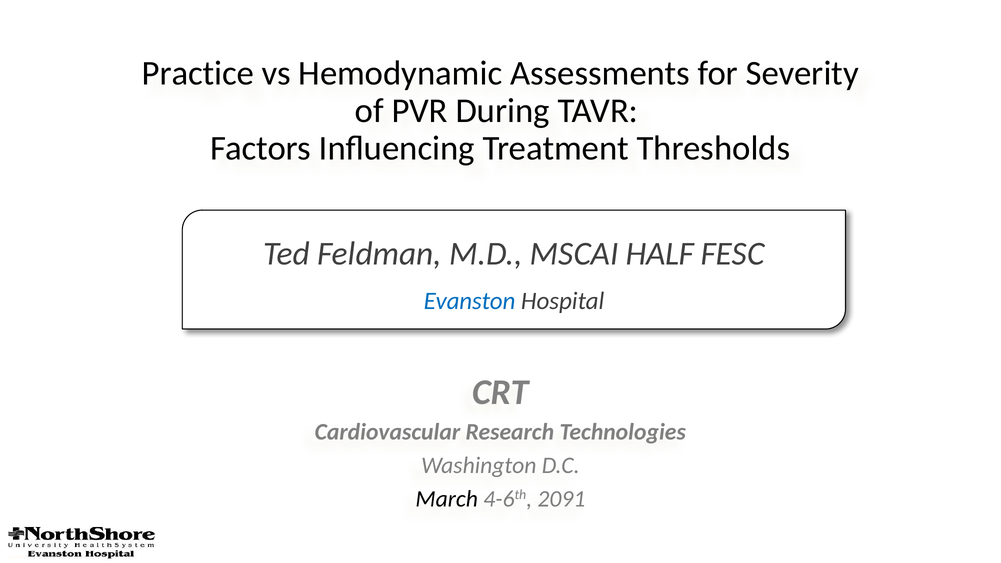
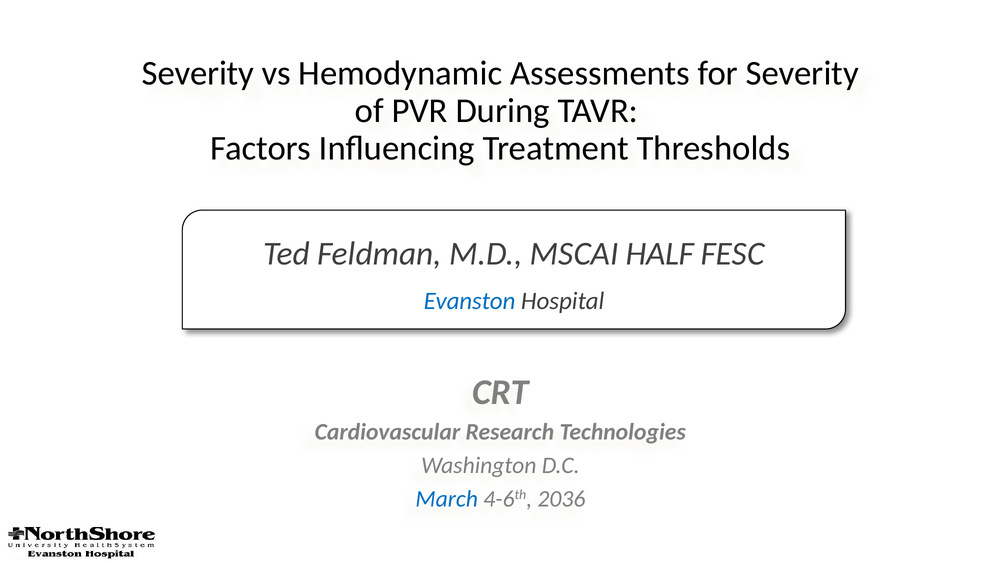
Practice: Practice -> Severity (198, 73)
March colour: black -> blue (447, 499)
2091: 2091 -> 2036 (561, 499)
